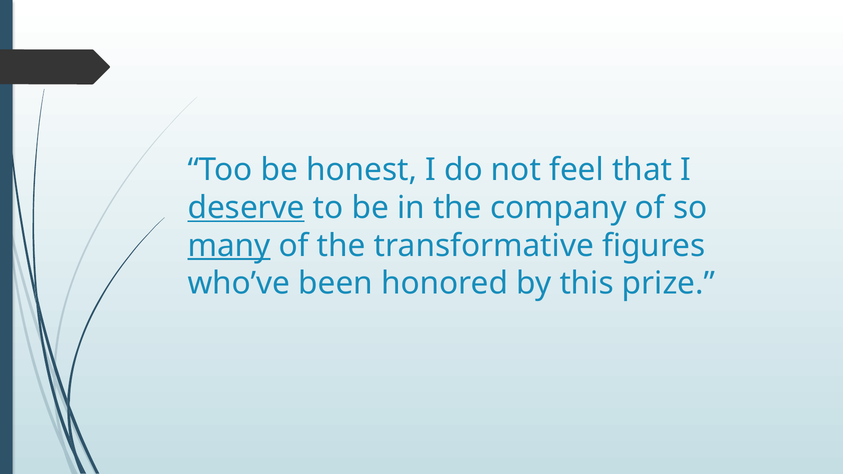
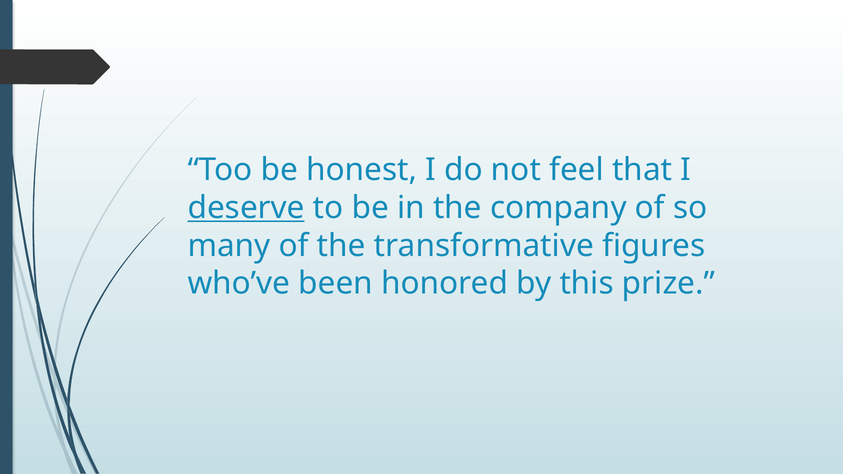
many underline: present -> none (229, 246)
